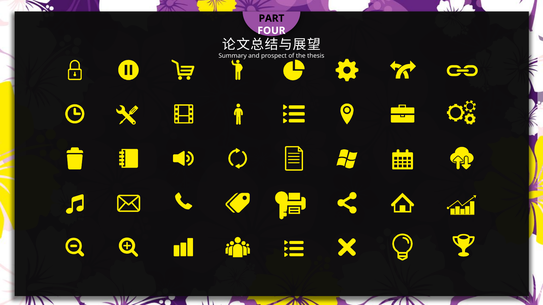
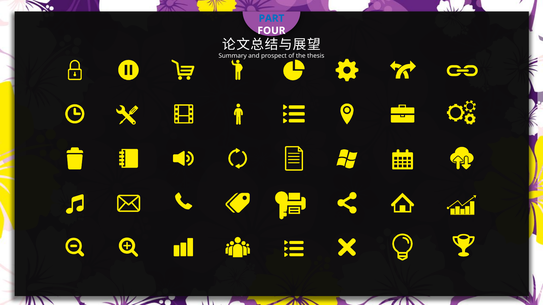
PART colour: black -> blue (272, 18)
